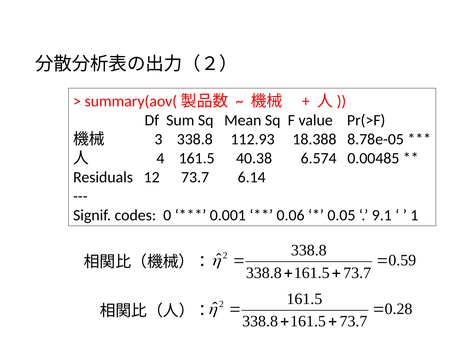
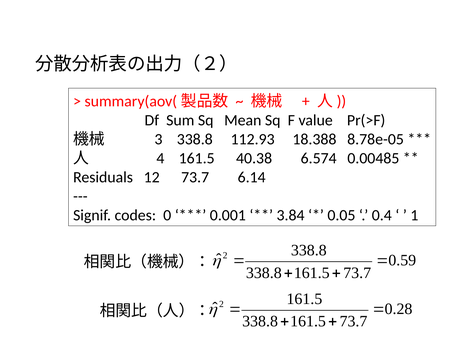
0.06: 0.06 -> 3.84 (291, 215)
9.1: 9.1 -> 0.4 (382, 215)
